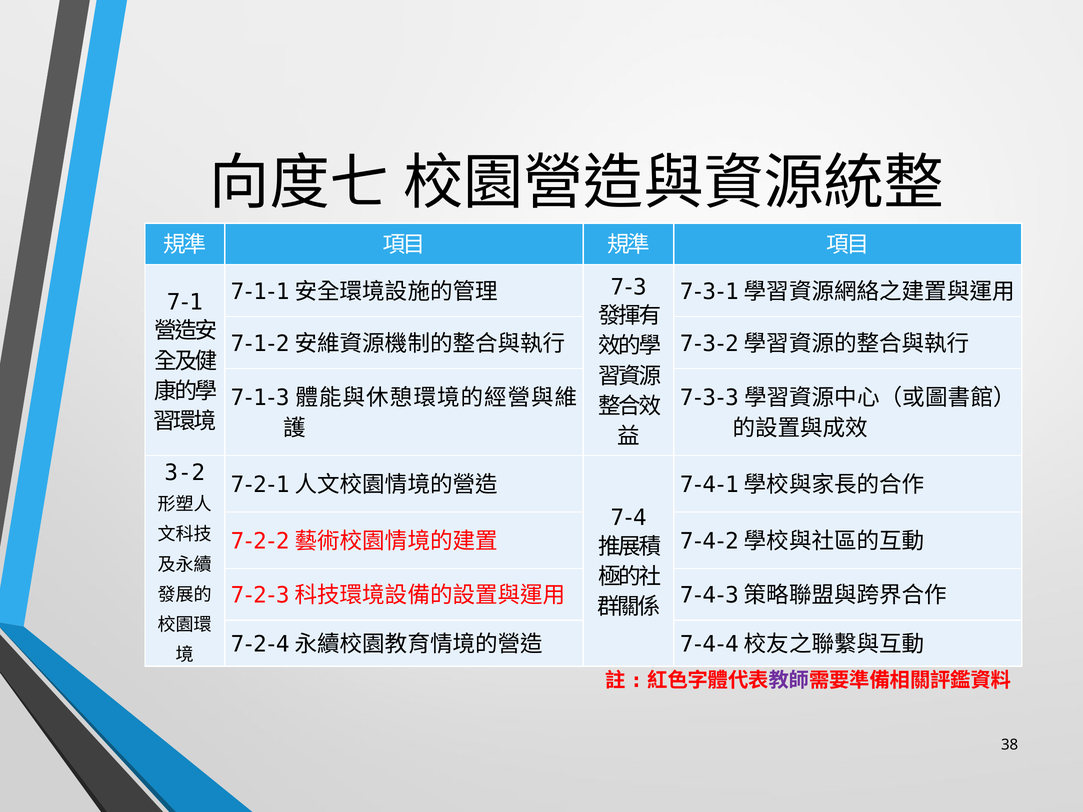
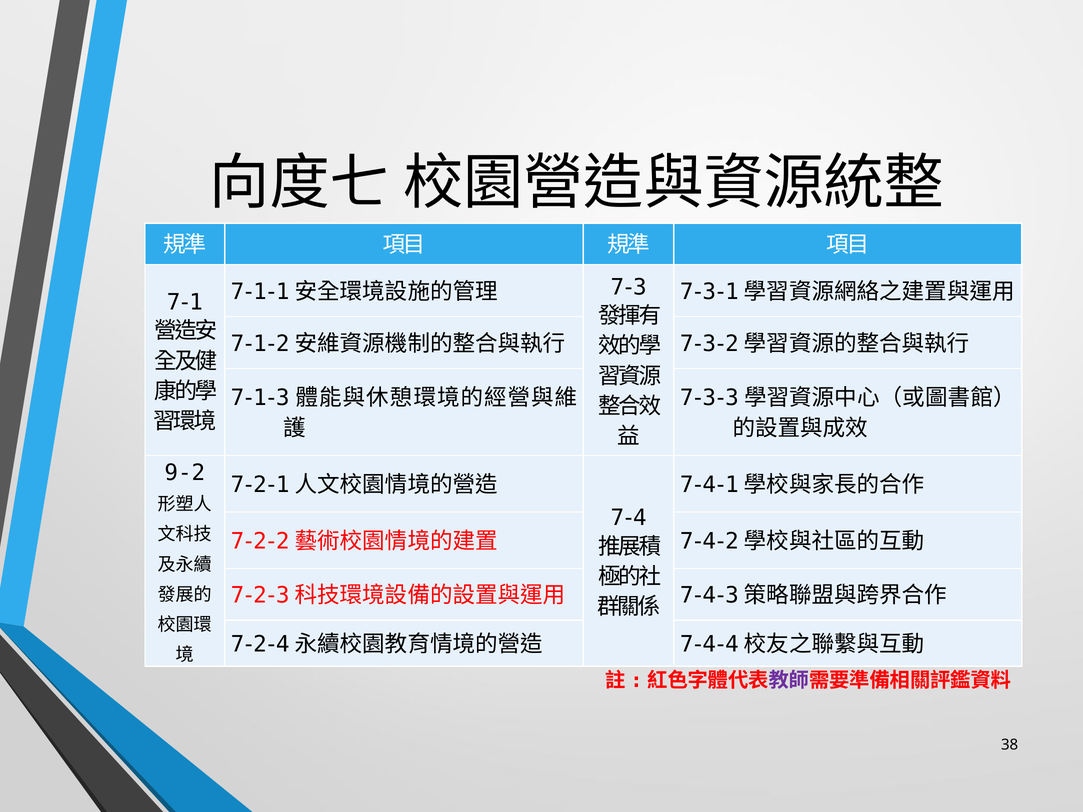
3-2: 3-2 -> 9-2 (185, 473)
